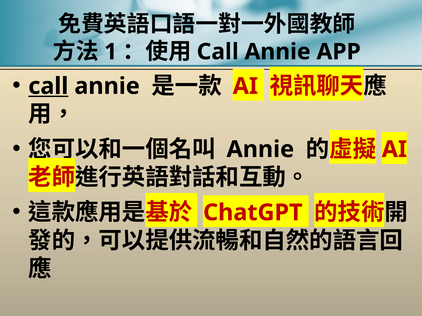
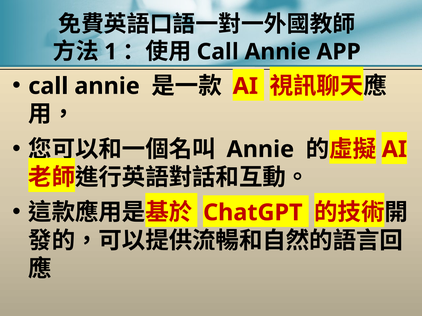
call underline: present -> none (48, 86)
